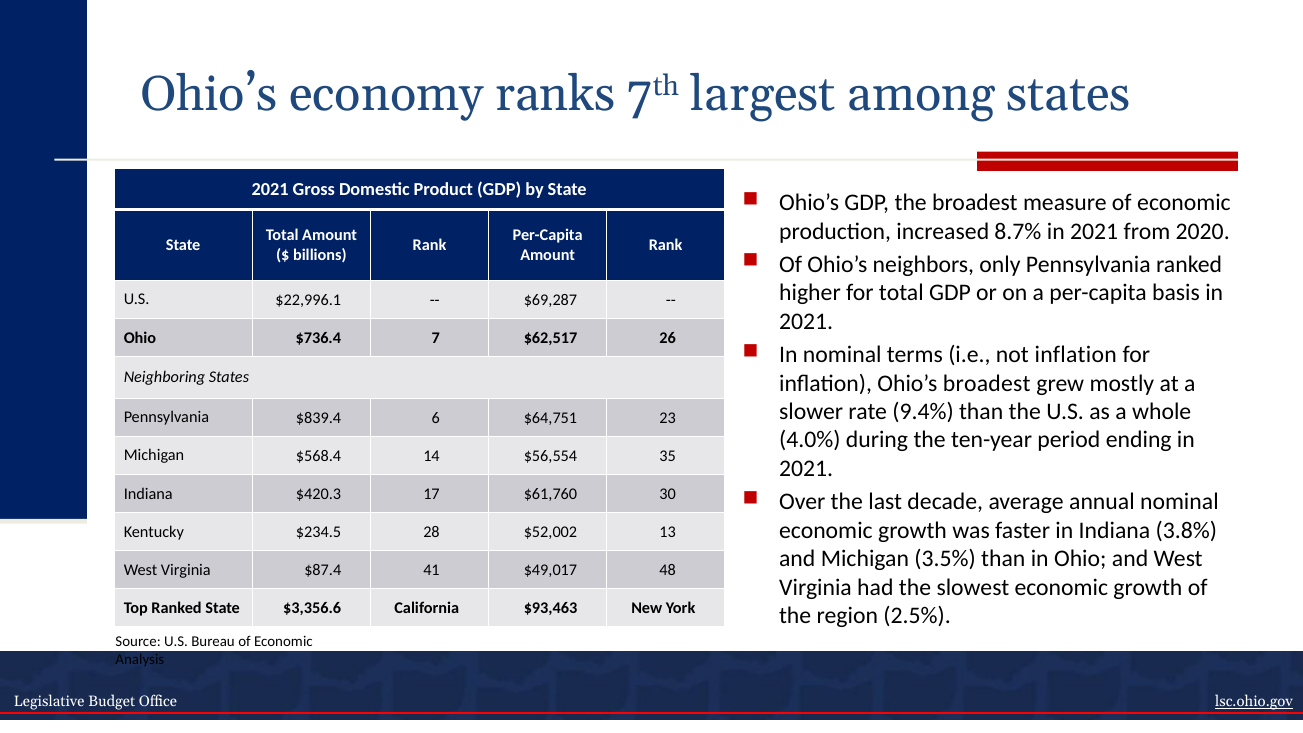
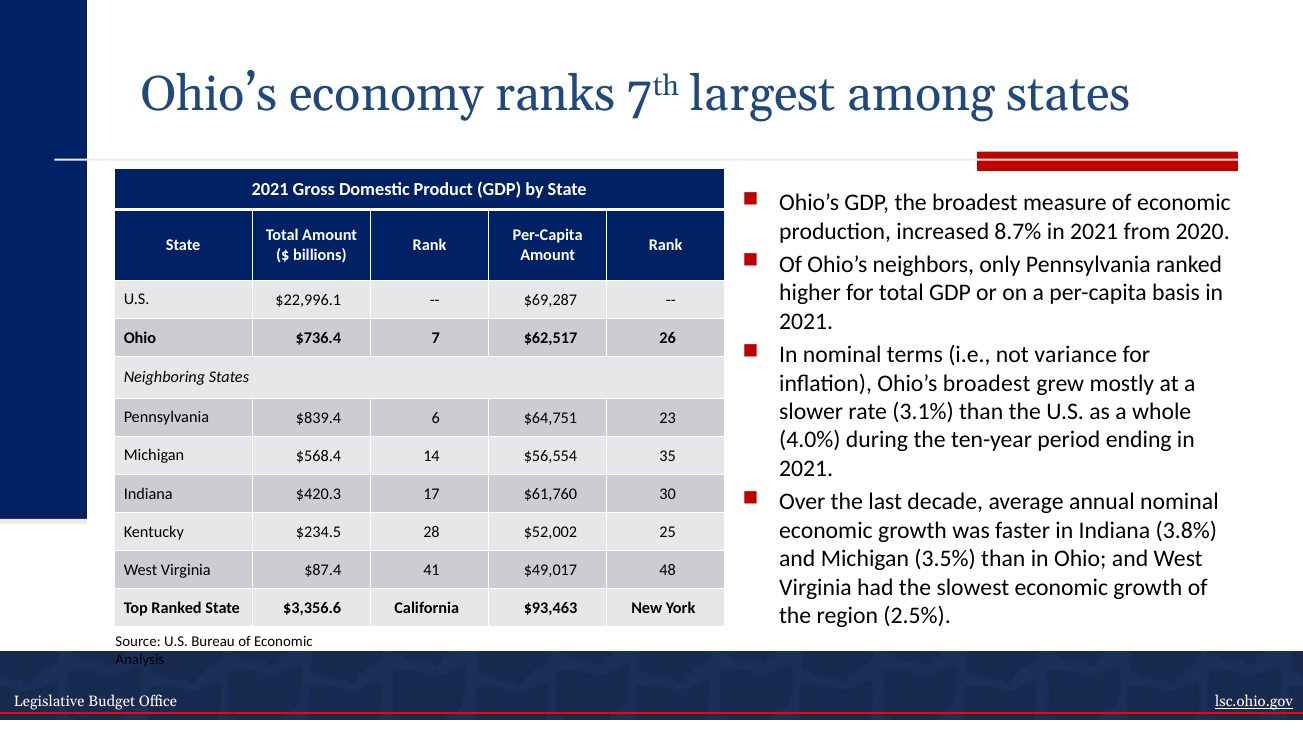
not inflation: inflation -> variance (1076, 355)
9.4%: 9.4% -> 3.1% (923, 412)
13: 13 -> 25 (668, 532)
